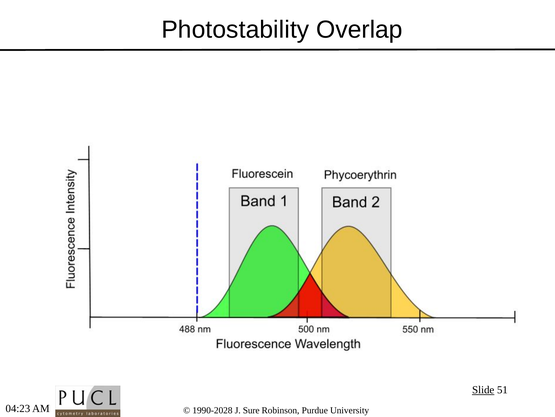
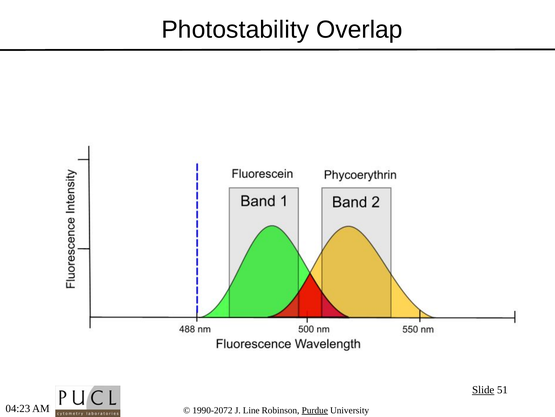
1990-2028: 1990-2028 -> 1990-2072 (212, 410)
Sure: Sure -> Line (251, 410)
Purdue underline: none -> present (315, 410)
